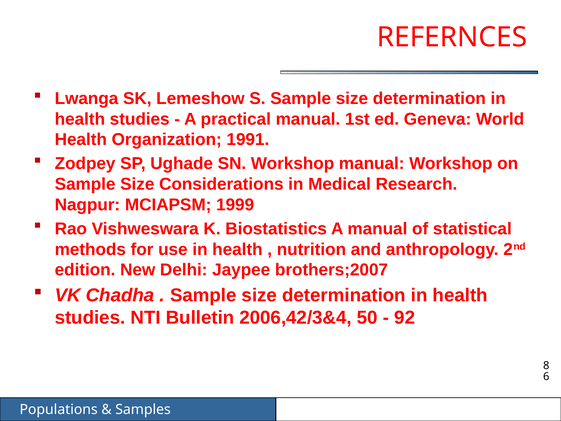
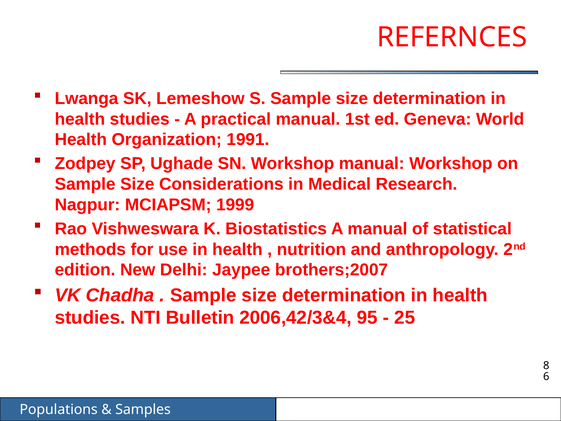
50: 50 -> 95 (367, 318)
92: 92 -> 25 (405, 318)
